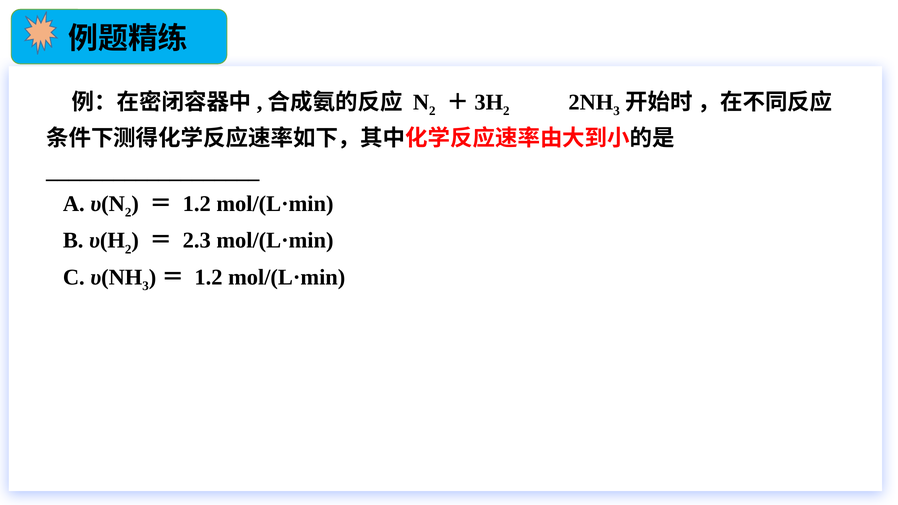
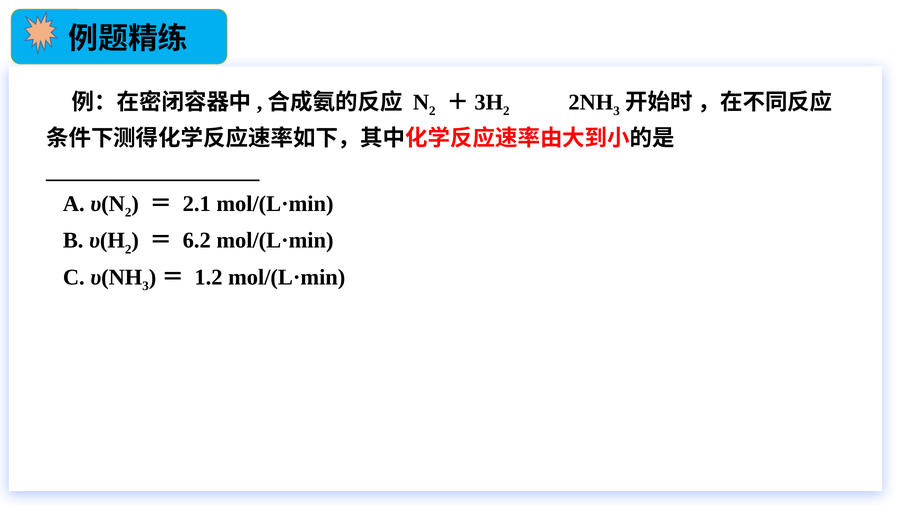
1.2: 1.2 -> 2.1 (197, 204)
2.3: 2.3 -> 6.2 (197, 241)
